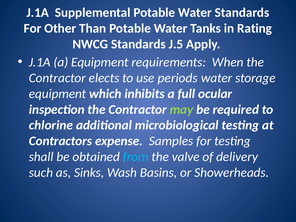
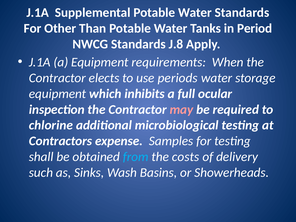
Rating: Rating -> Period (255, 28)
J.5: J.5 -> J.8 (176, 44)
may colour: light green -> pink (181, 109)
valve: valve -> costs (186, 157)
